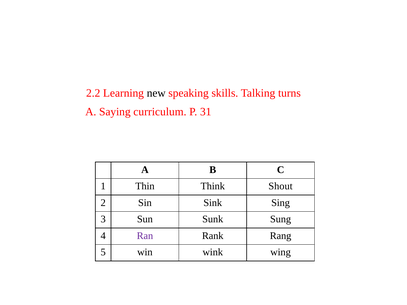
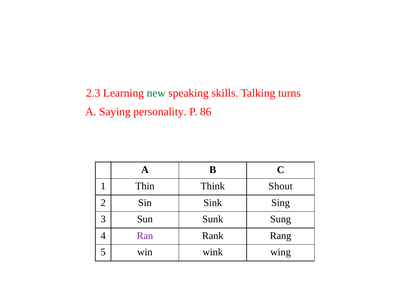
2.2: 2.2 -> 2.3 (93, 93)
new colour: black -> green (156, 93)
curriculum: curriculum -> personality (160, 112)
31: 31 -> 86 (206, 112)
